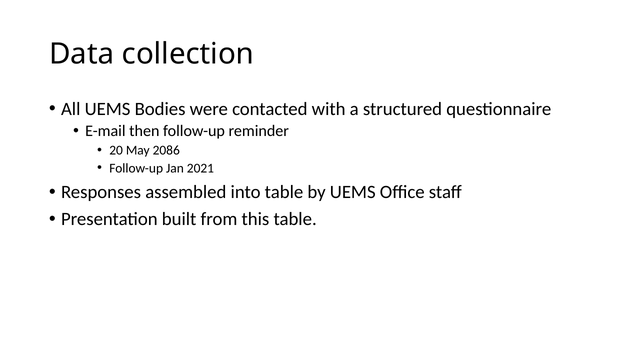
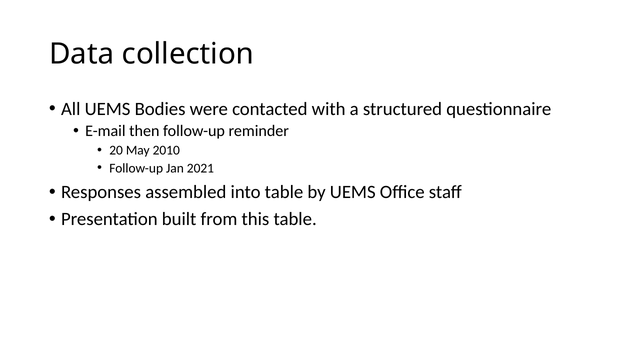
2086: 2086 -> 2010 (166, 150)
